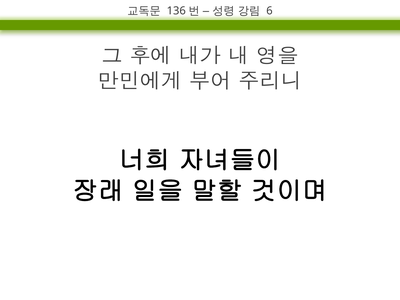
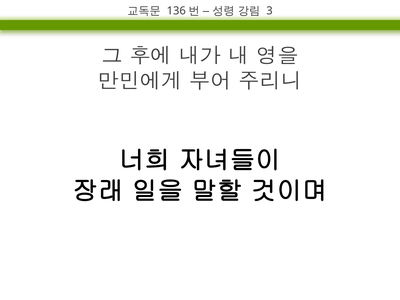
6: 6 -> 3 (269, 11)
